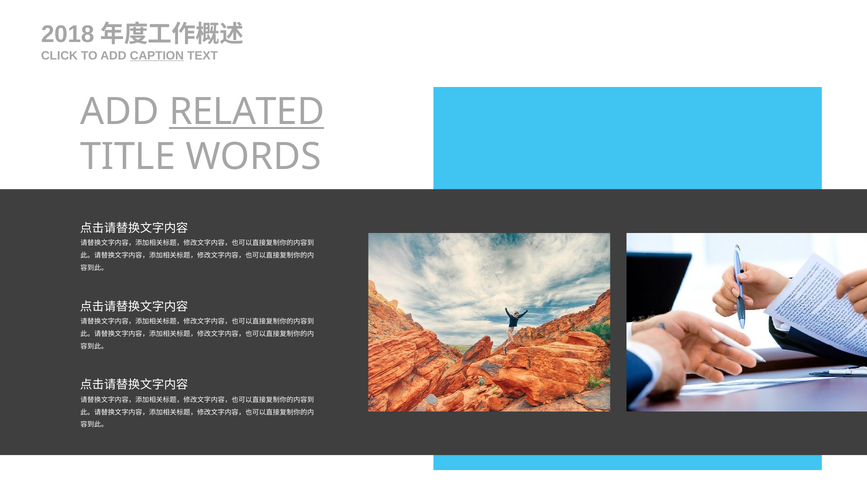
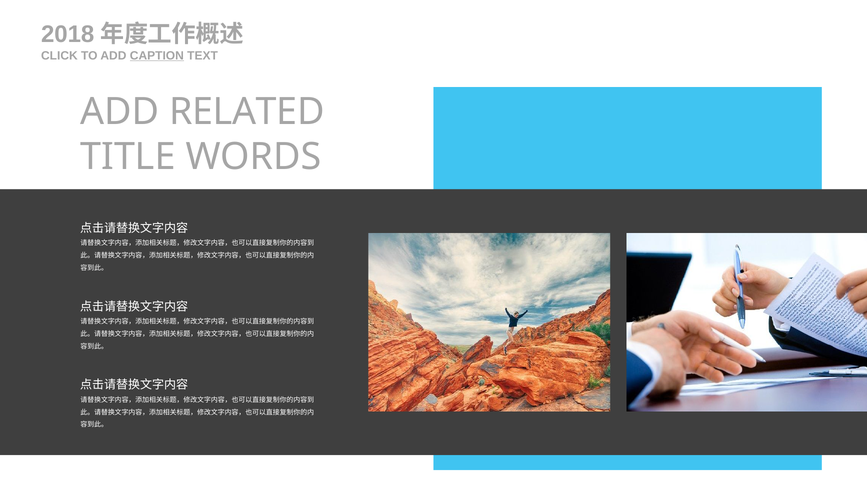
RELATED underline: present -> none (247, 112)
